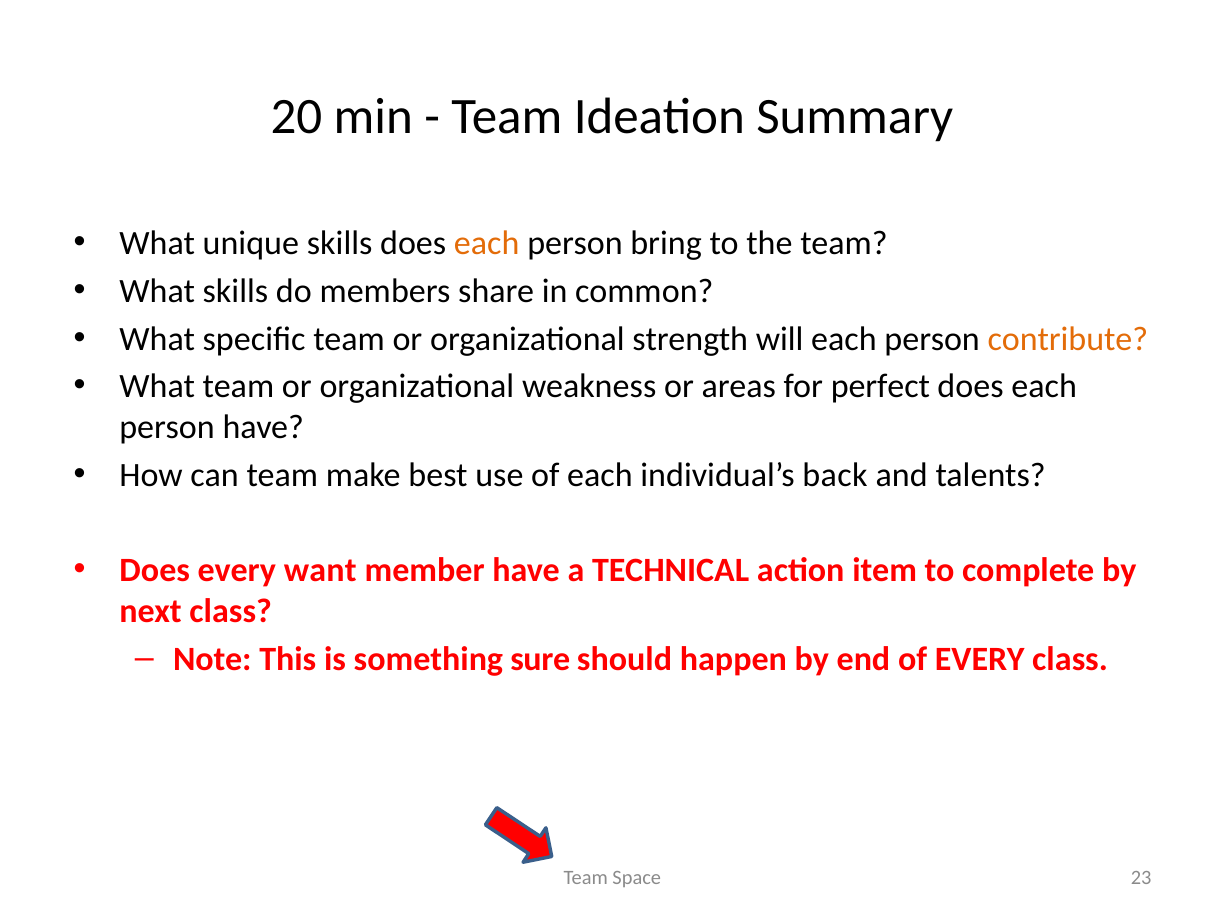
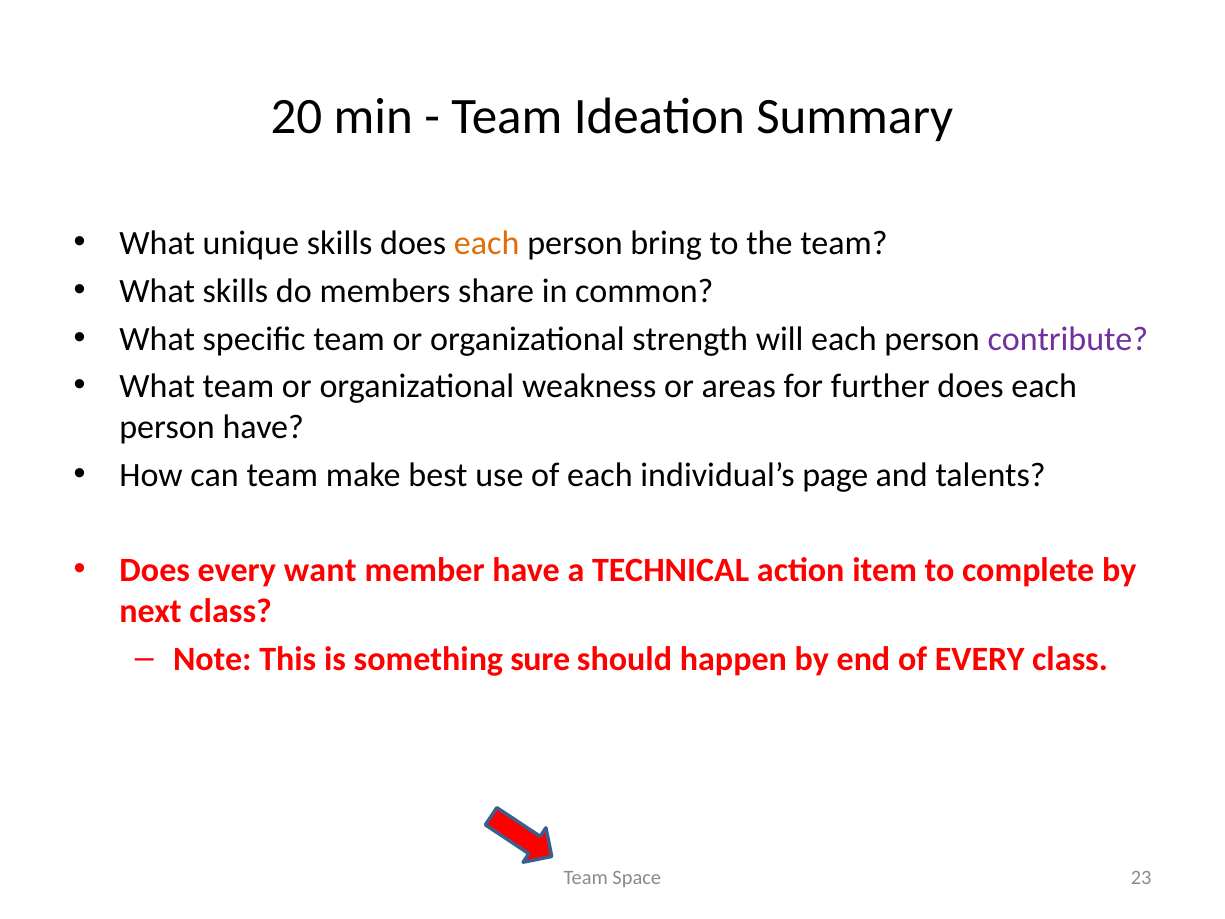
contribute colour: orange -> purple (1068, 339)
perfect: perfect -> further (880, 386)
back: back -> page (835, 475)
